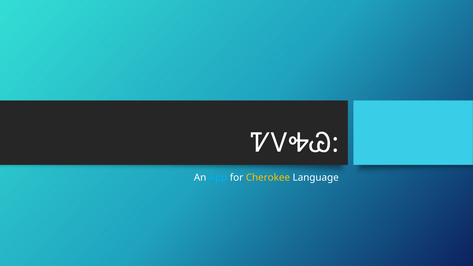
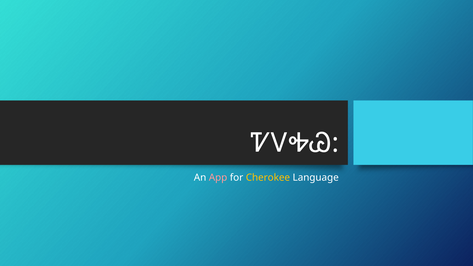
App colour: light blue -> pink (218, 178)
